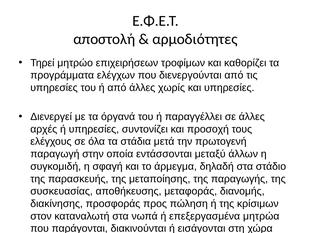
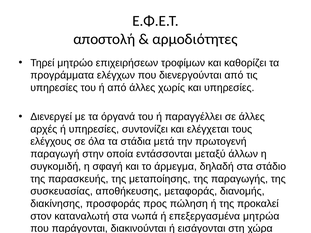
προσοχή: προσοχή -> ελέγχεται (208, 129)
κρίσιμων: κρίσιμων -> προκαλεί (258, 204)
